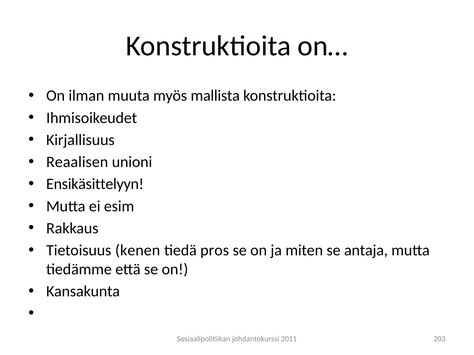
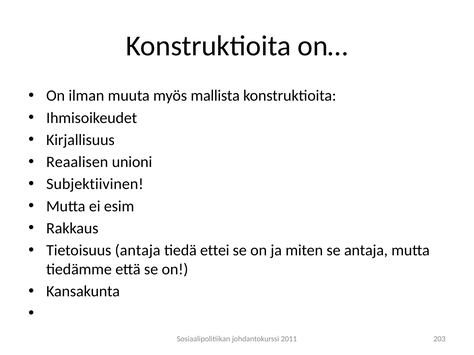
Ensikäsittelyyn: Ensikäsittelyyn -> Subjektiivinen (95, 184)
Tietoisuus kenen: kenen -> antaja (138, 251)
pros: pros -> ettei (215, 251)
